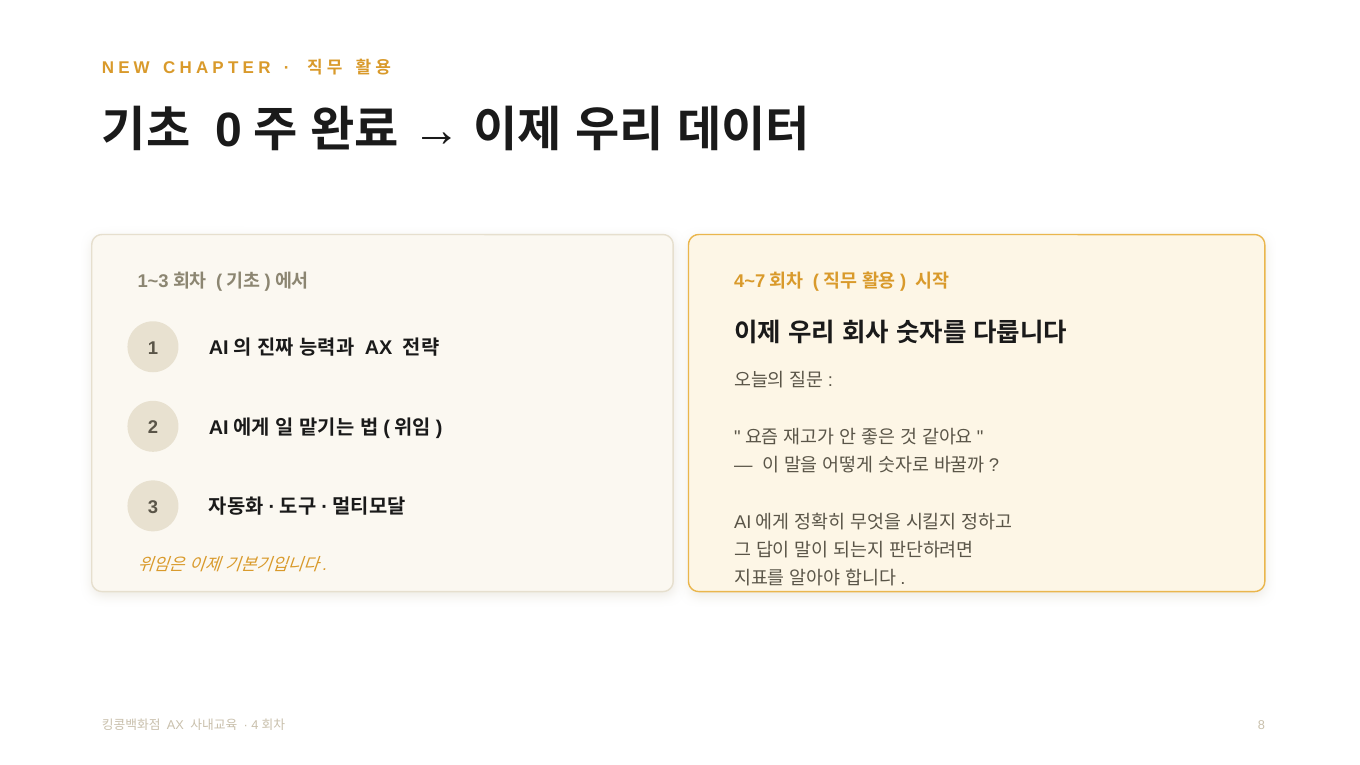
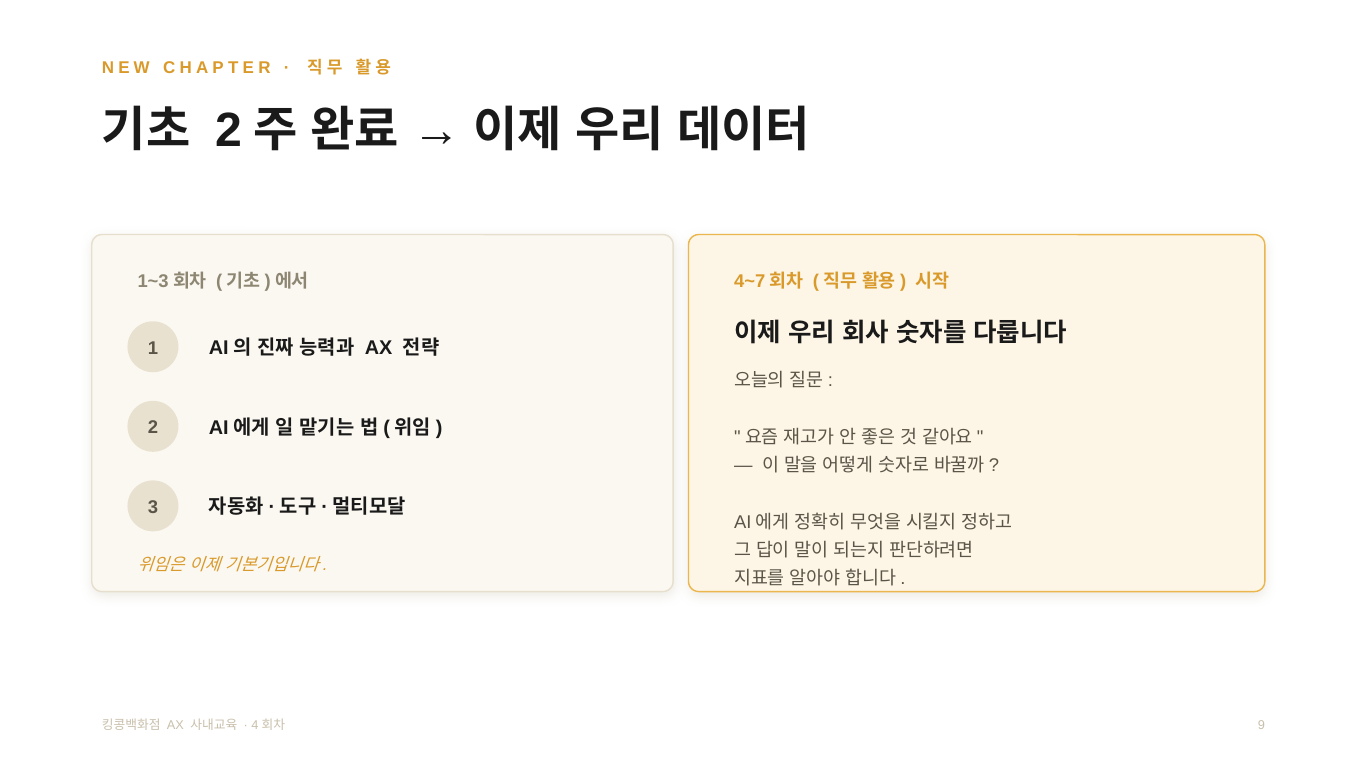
0: 0 -> 2 (228, 130)
8: 8 -> 9 (1262, 725)
